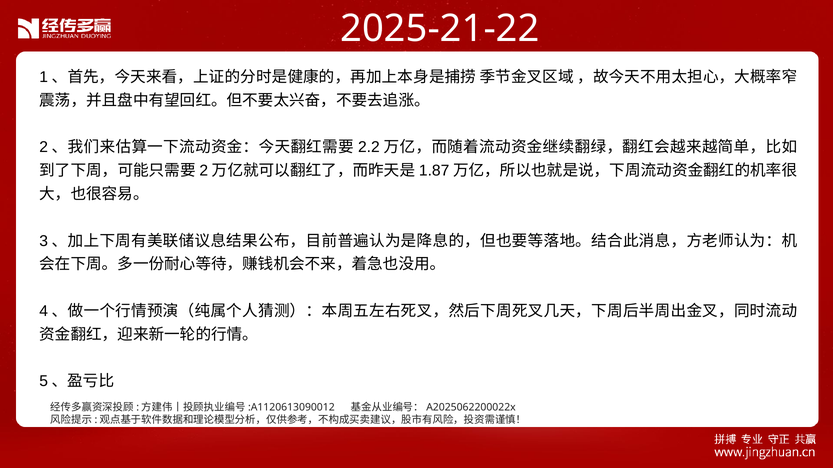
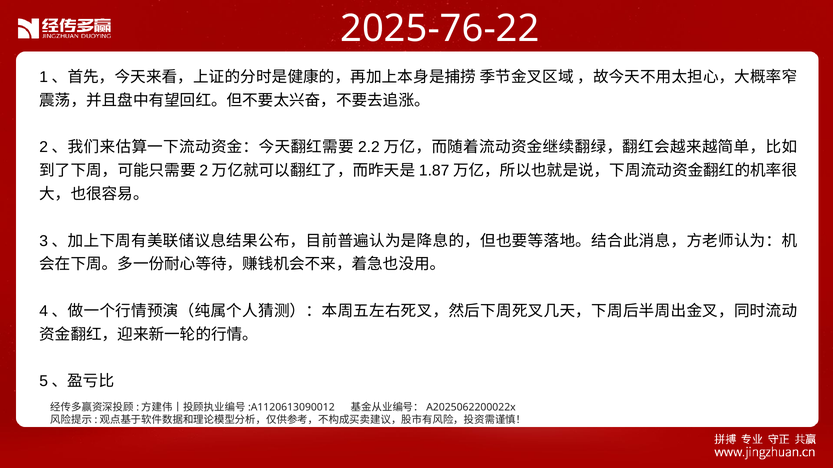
2025-21-22: 2025-21-22 -> 2025-76-22 (440, 29)
